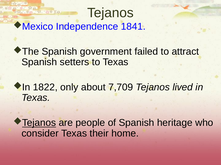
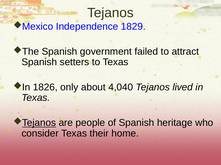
1841: 1841 -> 1829 (133, 27)
1822: 1822 -> 1826 (45, 88)
7,709: 7,709 -> 4,040 (121, 88)
